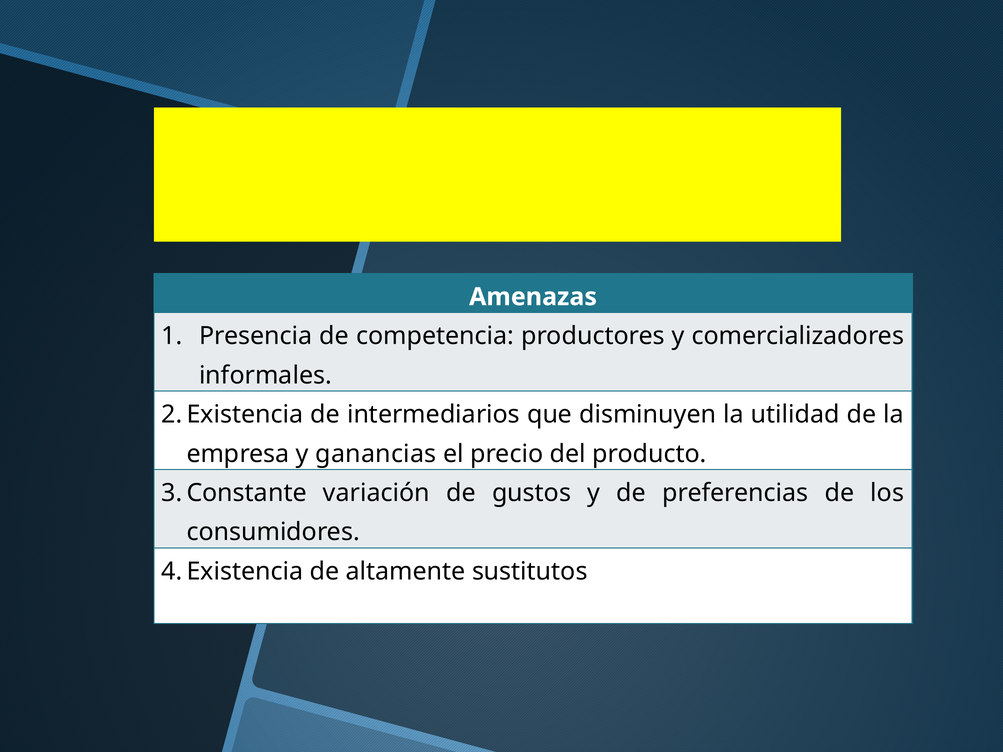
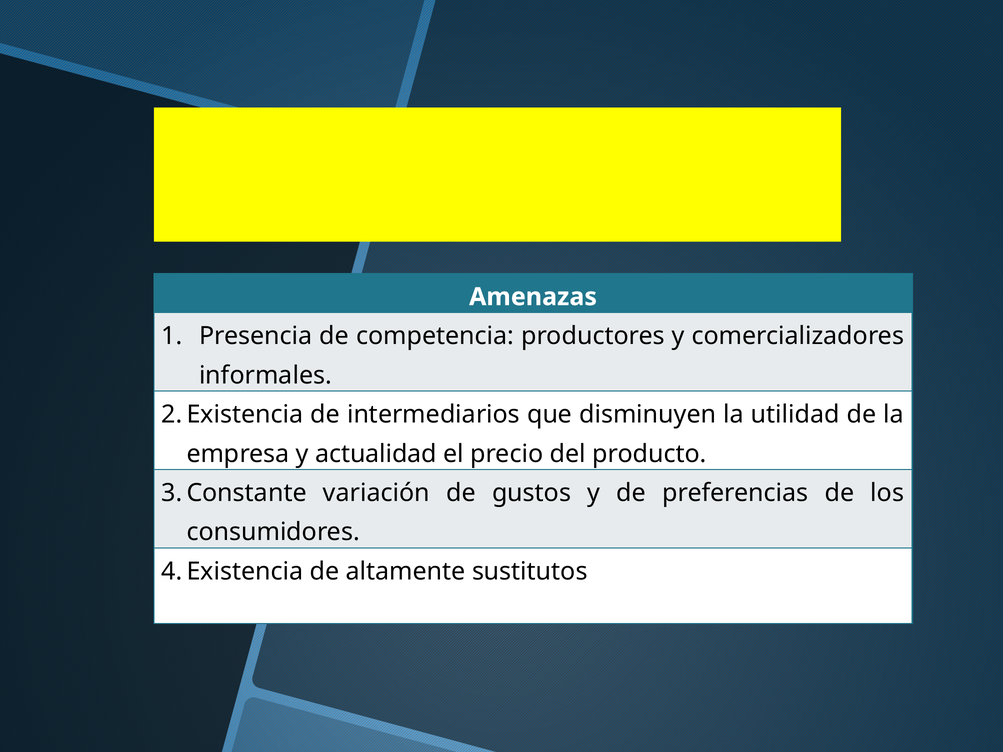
ganancias: ganancias -> actualidad (376, 454)
